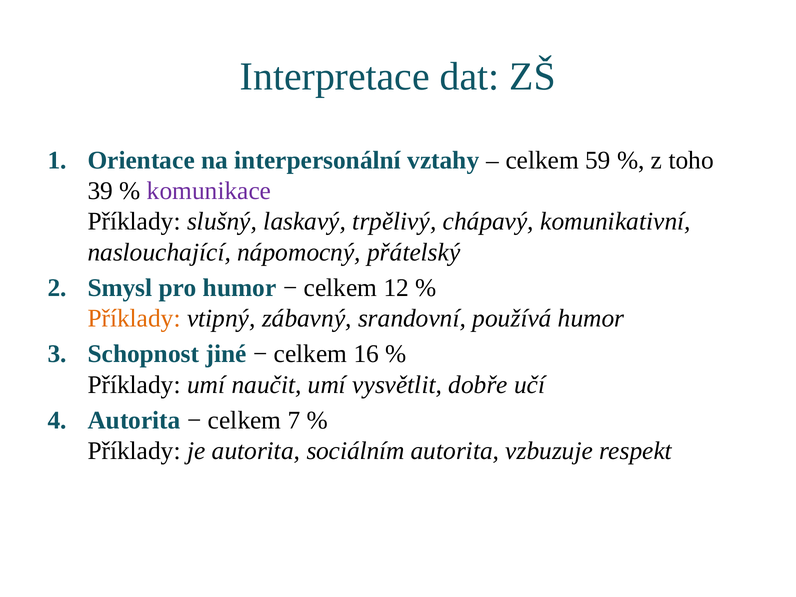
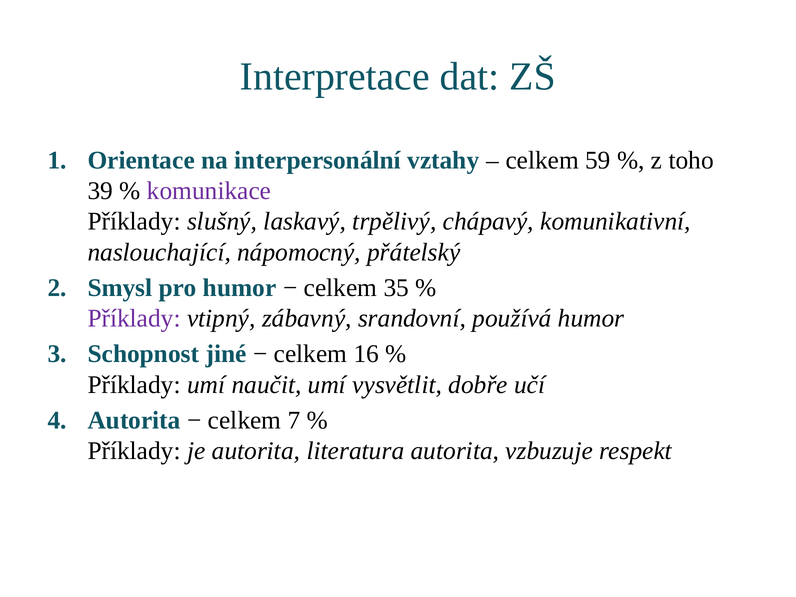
12: 12 -> 35 (396, 288)
Příklady colour: orange -> purple (134, 318)
sociálním: sociálním -> literatura (355, 451)
